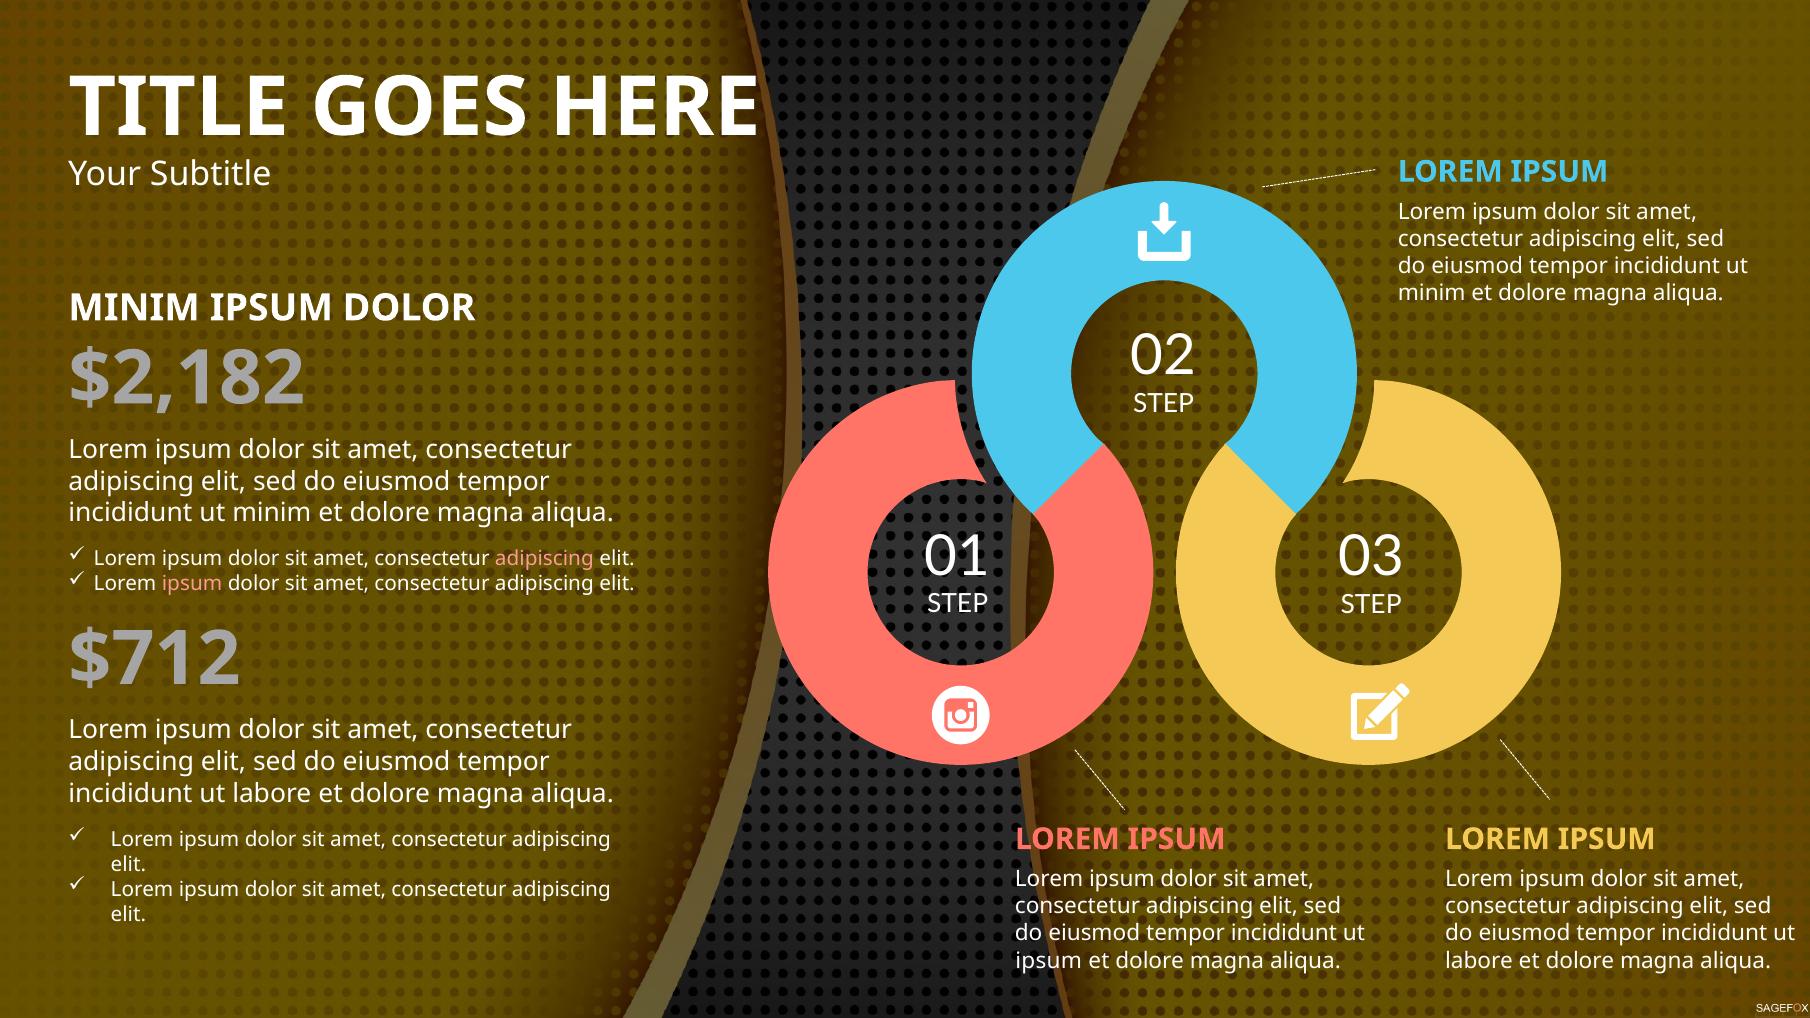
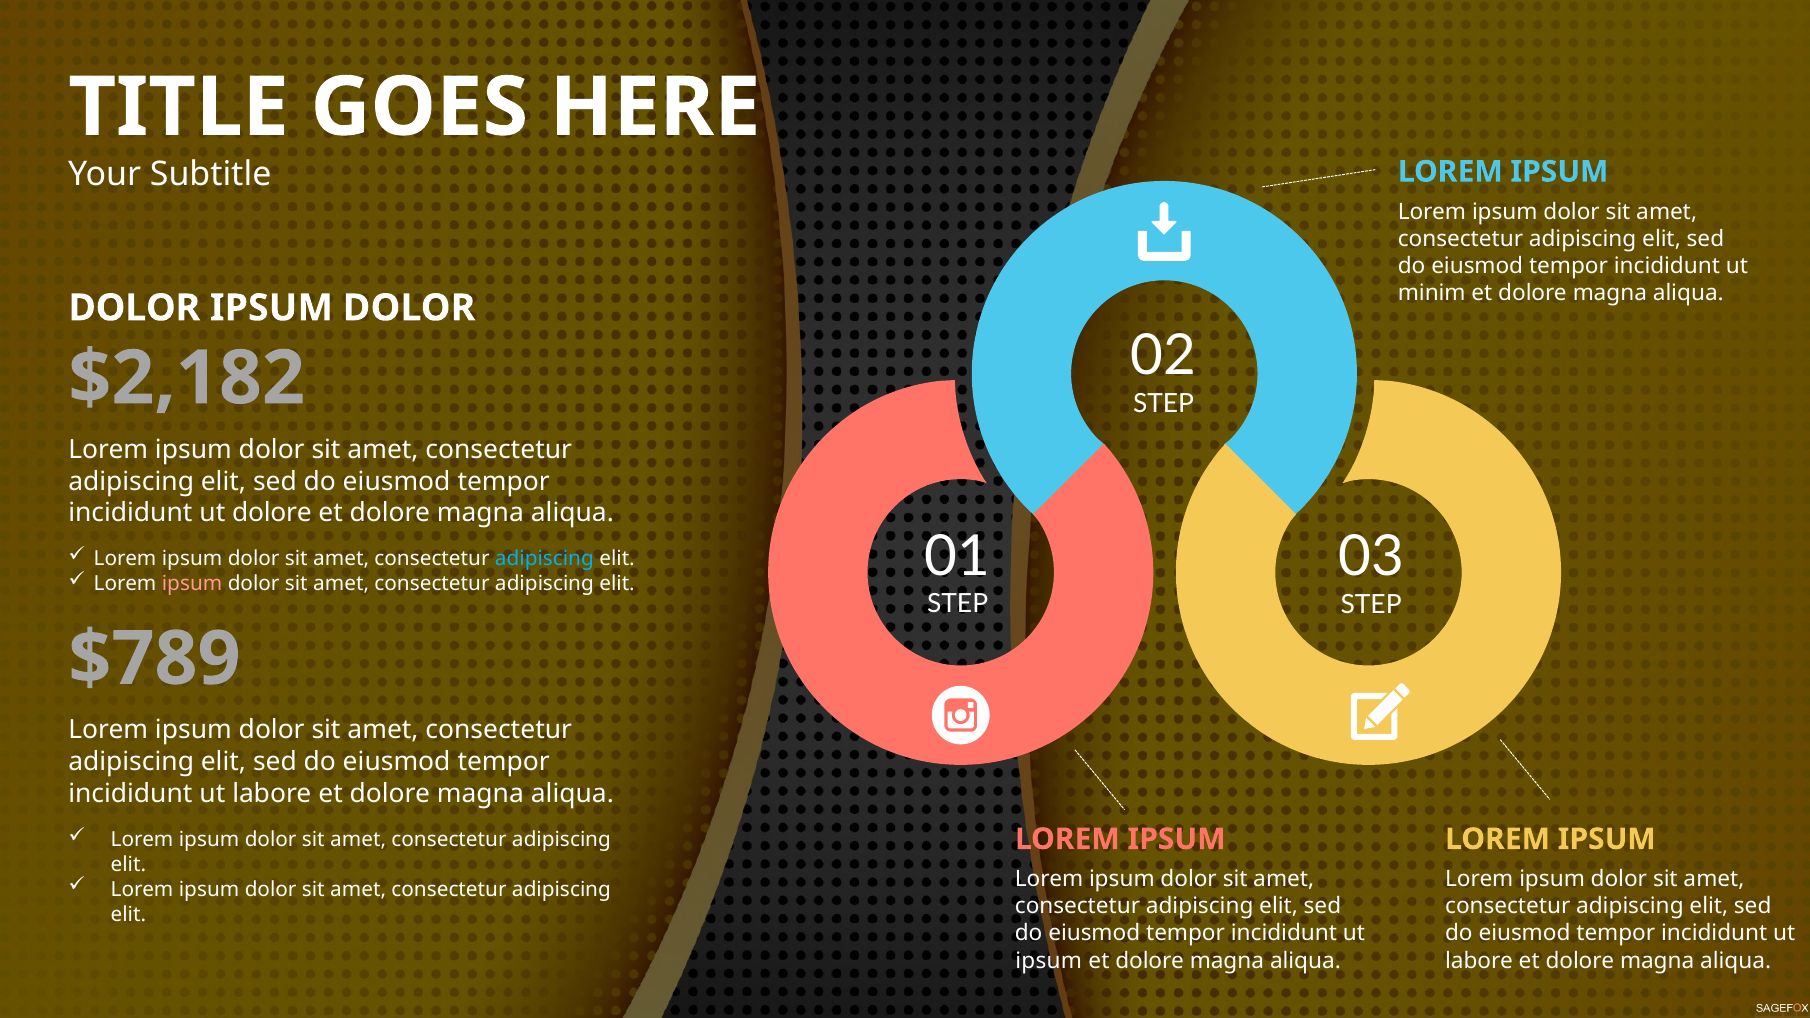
MINIM: MINIM -> DOLOR (134, 308)
minim: minim -> dolore (272, 513)
adipiscing colour: pink -> light blue (544, 559)
$712: $712 -> $789 (154, 659)
